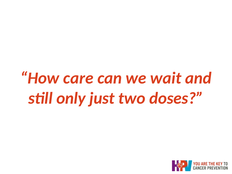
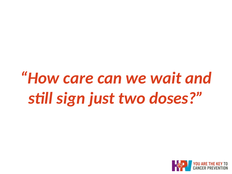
only: only -> sign (71, 98)
